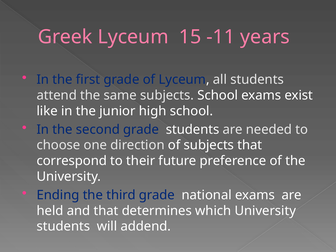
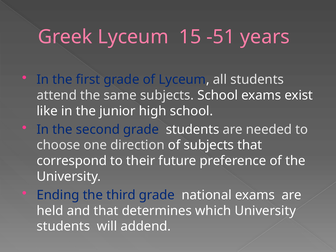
-11: -11 -> -51 (221, 37)
